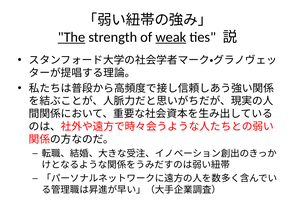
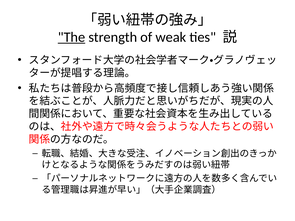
weak underline: present -> none (171, 37)
